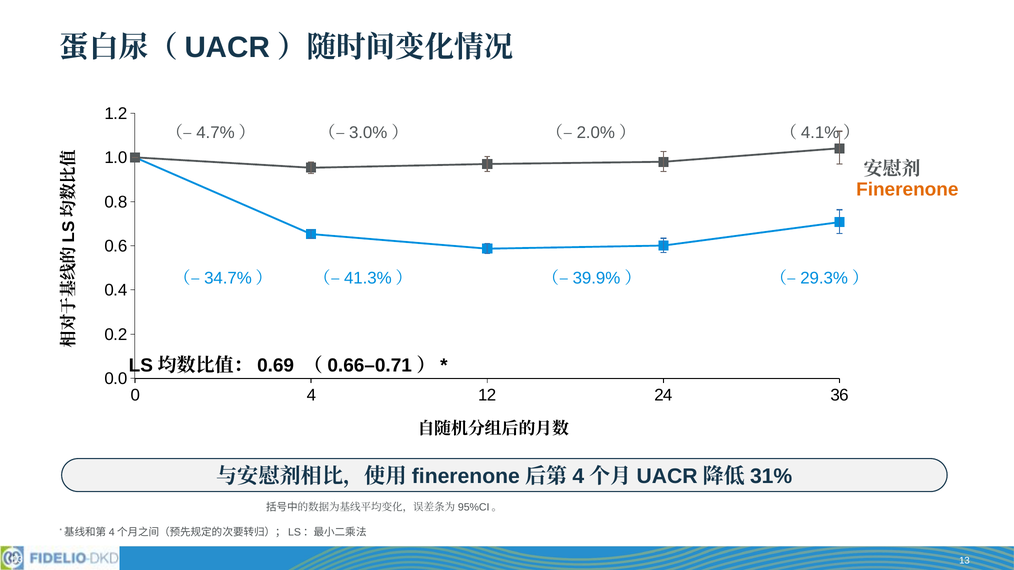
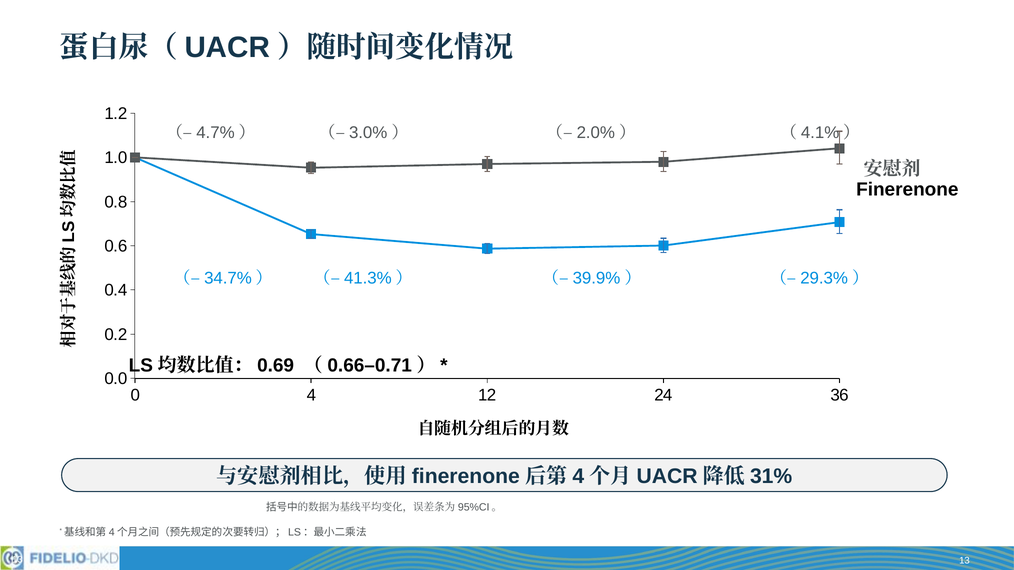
Finerenone colour: orange -> black (907, 189)
